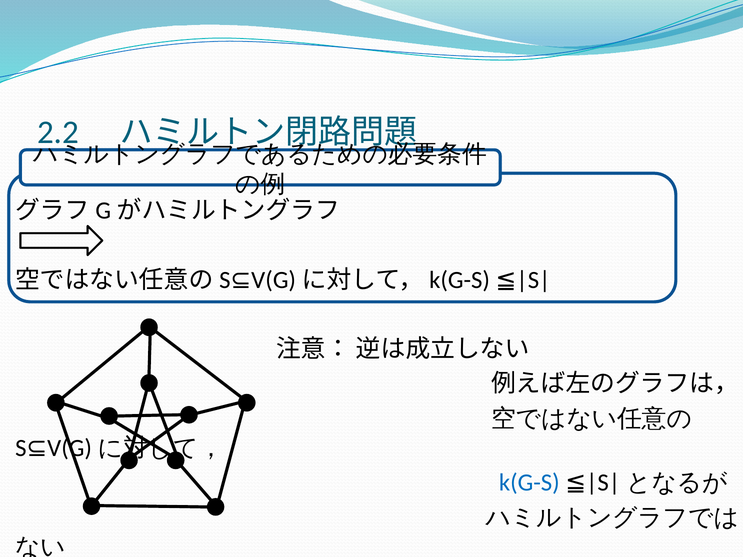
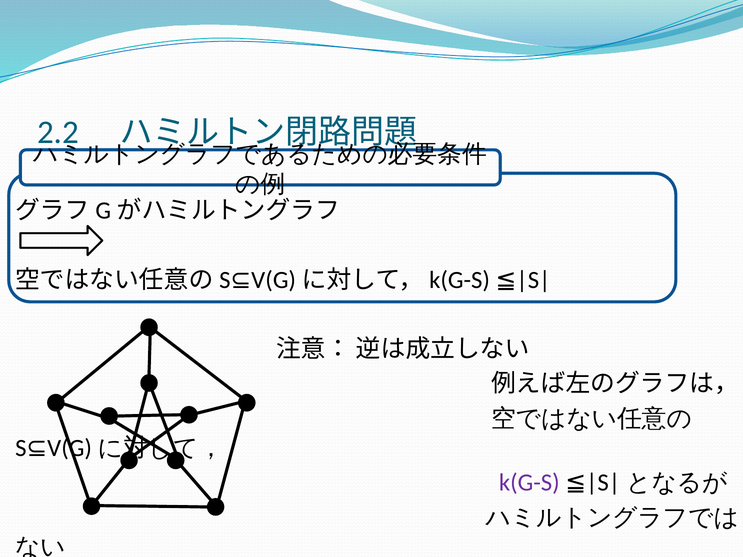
k(G-S colour: blue -> purple (529, 483)
